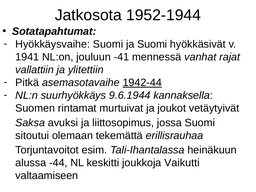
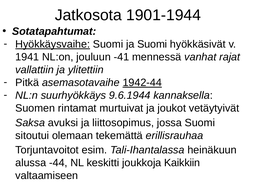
1952-1944: 1952-1944 -> 1901-1944 (164, 15)
Hyökkäysvaihe underline: none -> present (53, 44)
Vaikutti: Vaikutti -> Kaikkiin (182, 163)
